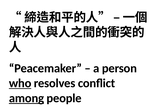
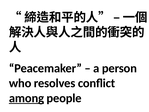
who underline: present -> none (20, 83)
